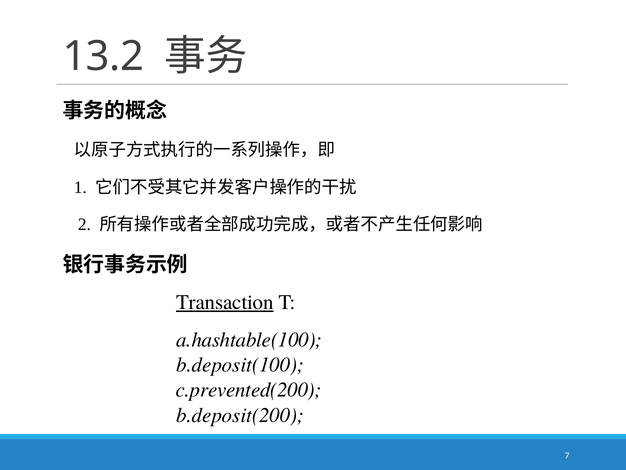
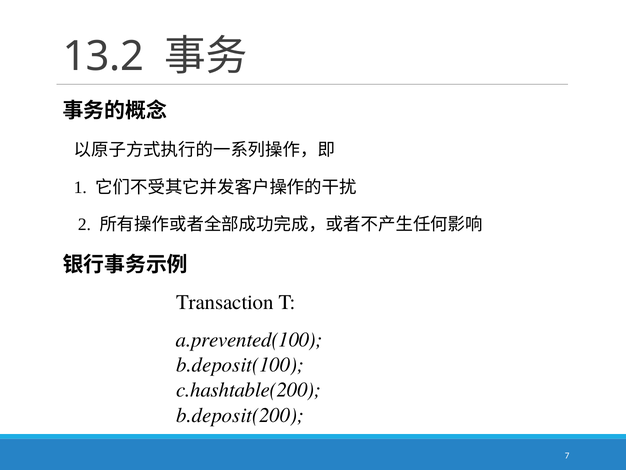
Transaction underline: present -> none (225, 302)
a.hashtable(100: a.hashtable(100 -> a.prevented(100 (249, 340)
c.prevented(200: c.prevented(200 -> c.hashtable(200 (249, 390)
